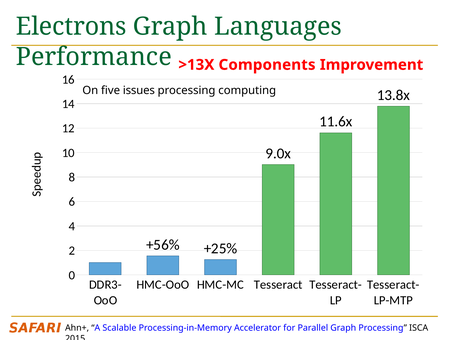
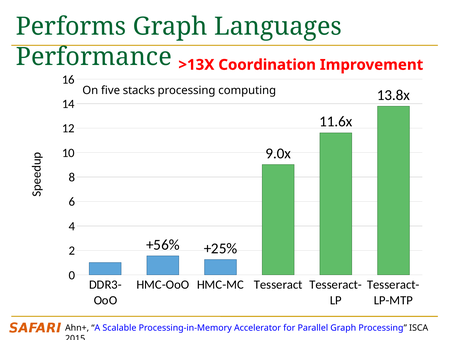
Electrons: Electrons -> Performs (71, 27)
Components: Components -> Coordination (267, 65)
issues: issues -> stacks (139, 90)
